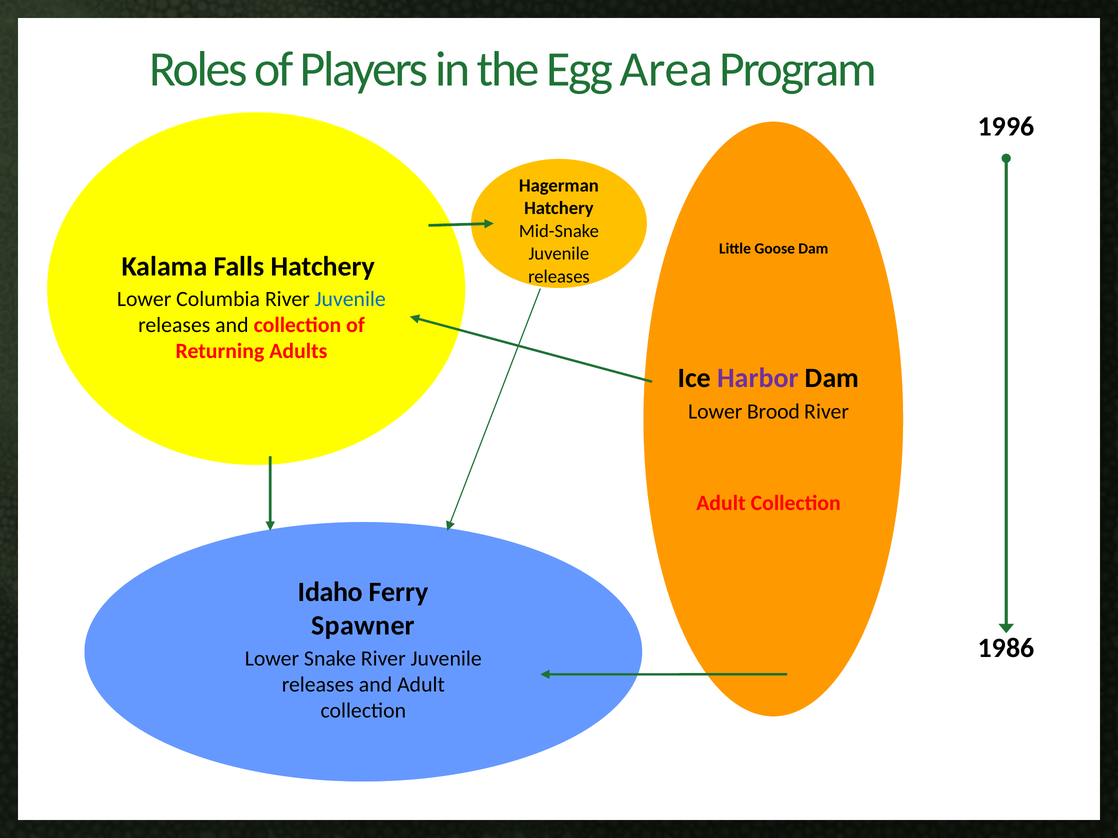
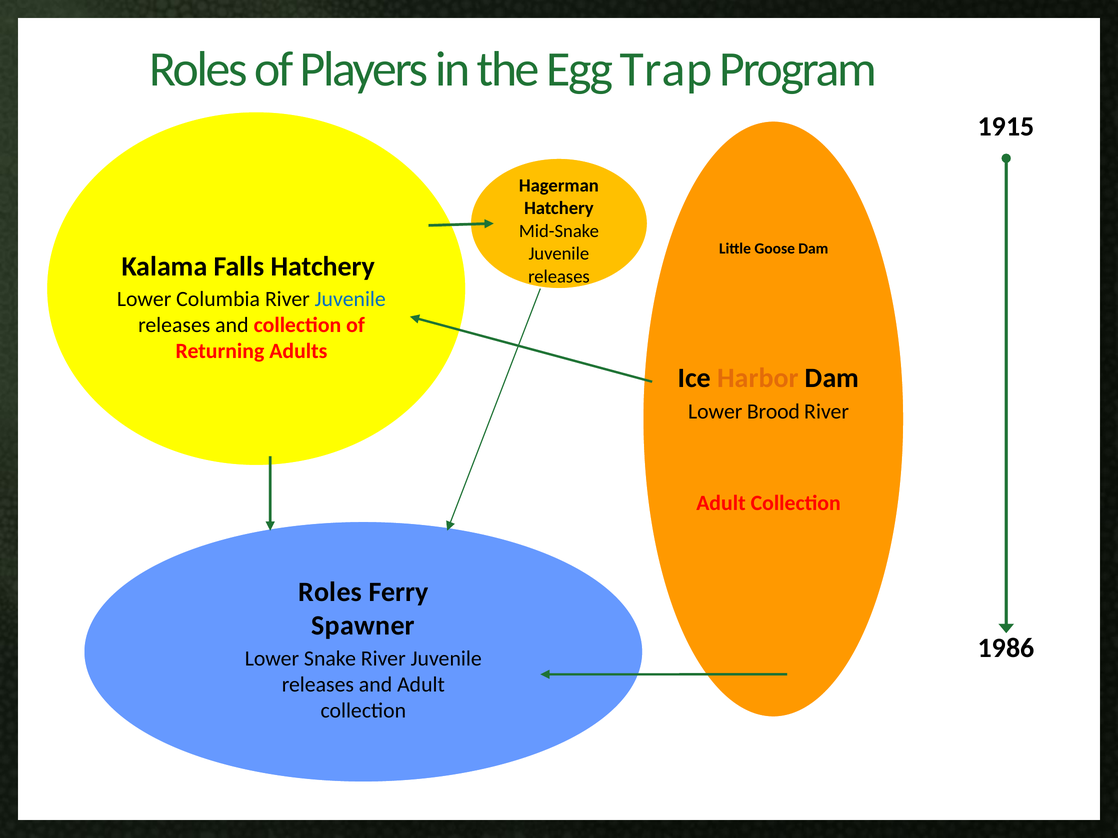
Area: Area -> Trap (666, 69)
1996: 1996 -> 1915 (1006, 127)
Harbor colour: purple -> orange (758, 378)
Idaho: Idaho -> Roles (330, 593)
